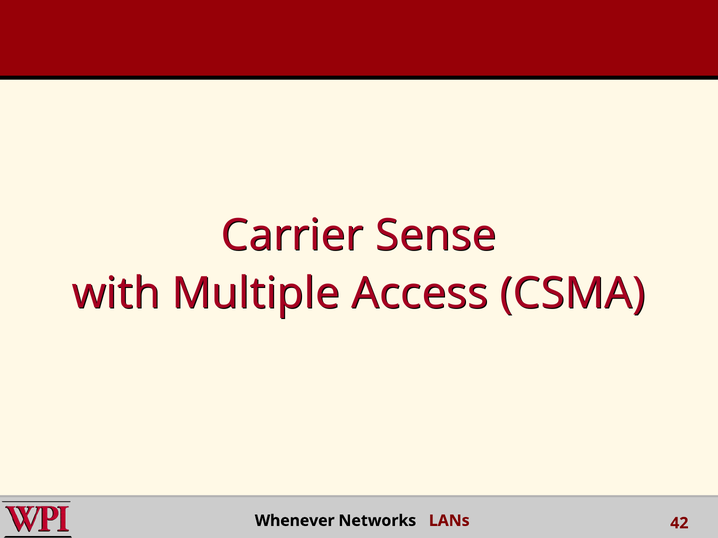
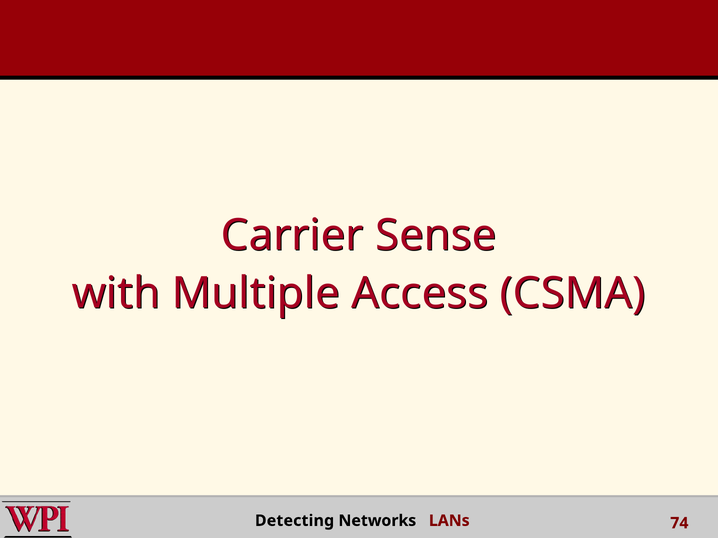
Whenever: Whenever -> Detecting (295, 521)
42: 42 -> 74 (679, 524)
